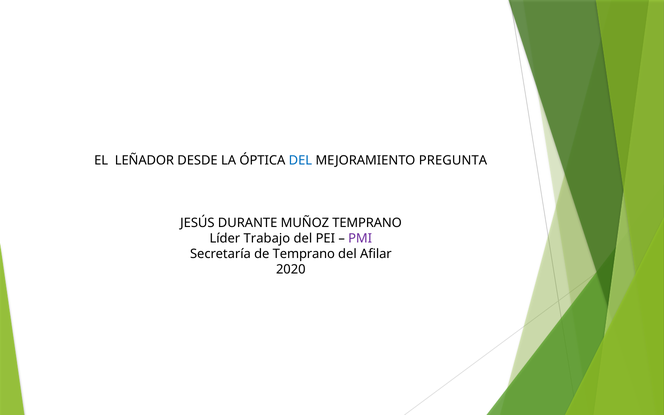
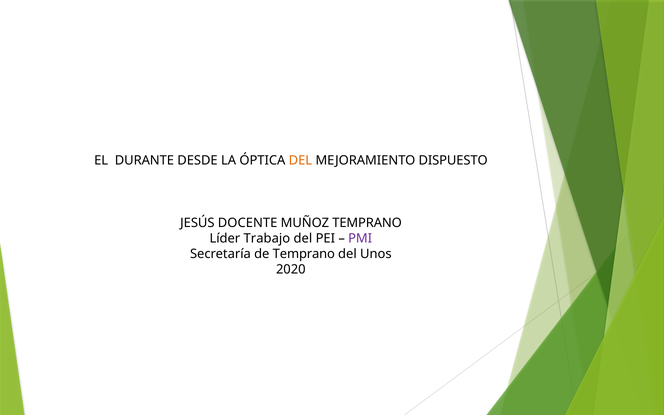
LEÑADOR: LEÑADOR -> DURANTE (144, 161)
DEL colour: blue -> orange (300, 161)
PREGUNTA: PREGUNTA -> DISPUESTO (453, 161)
DURANTE: DURANTE -> DOCENTE (248, 223)
Afilar: Afilar -> Unos (376, 254)
